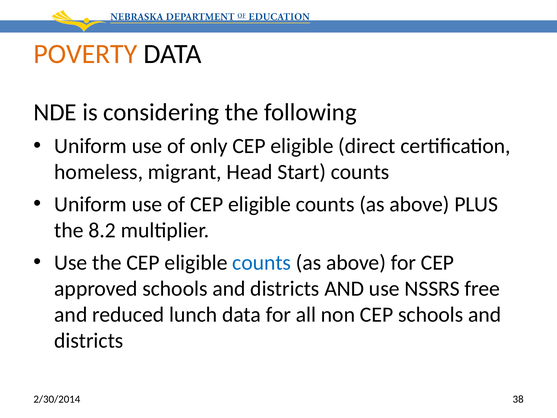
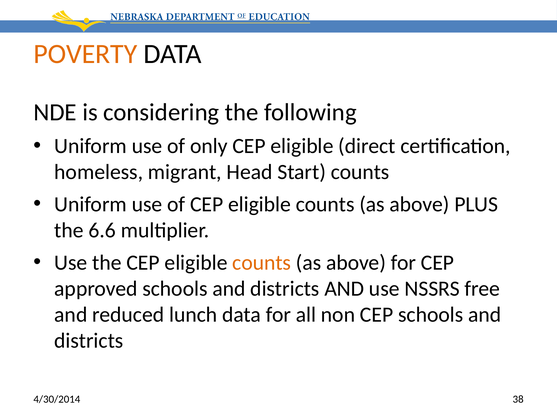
8.2: 8.2 -> 6.6 (102, 230)
counts colour: blue -> orange (262, 262)
2/30/2014: 2/30/2014 -> 4/30/2014 (57, 399)
